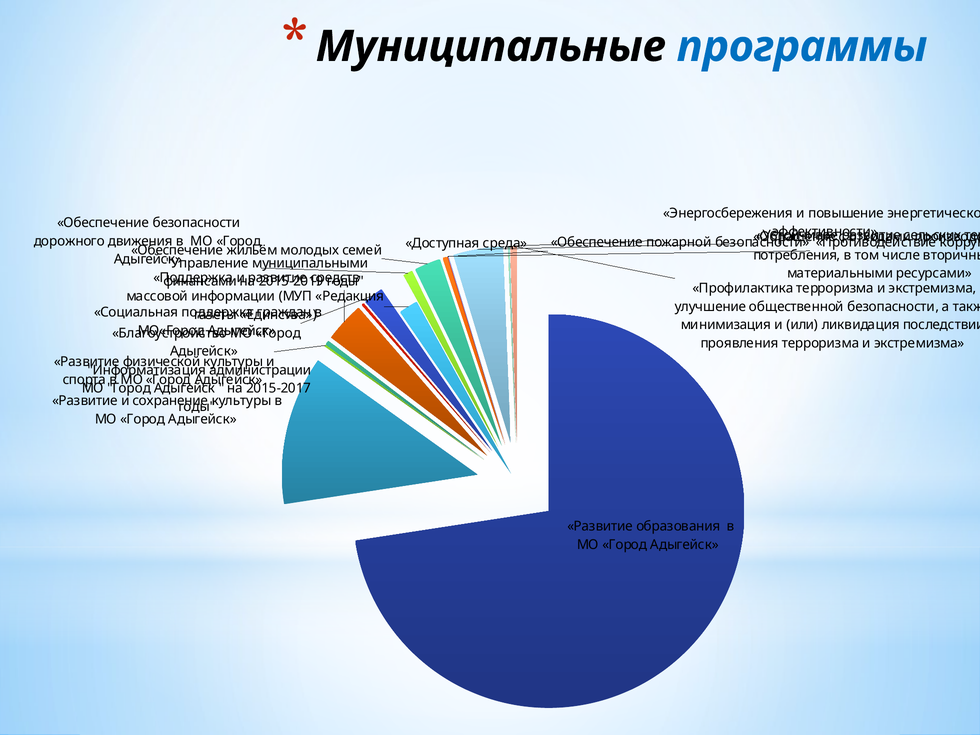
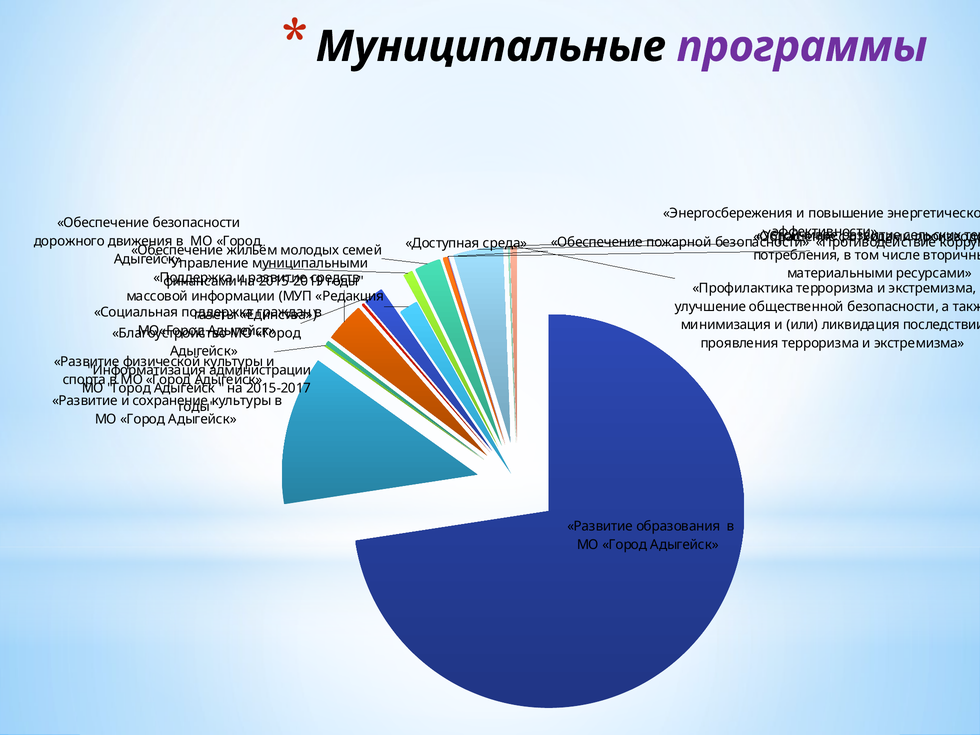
программы colour: blue -> purple (802, 47)
